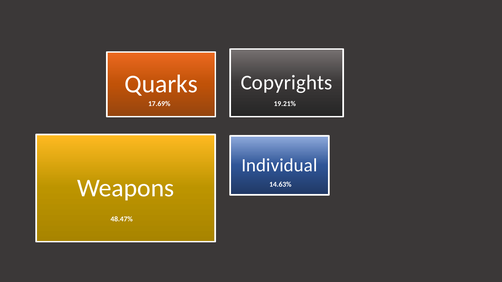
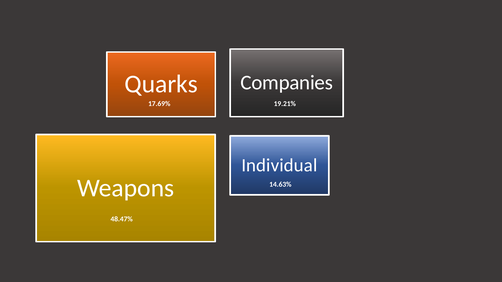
Copyrights: Copyrights -> Companies (287, 83)
